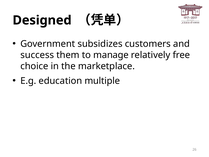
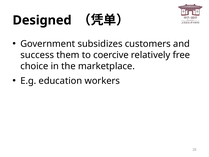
manage: manage -> coercive (111, 55)
multiple: multiple -> workers (102, 81)
